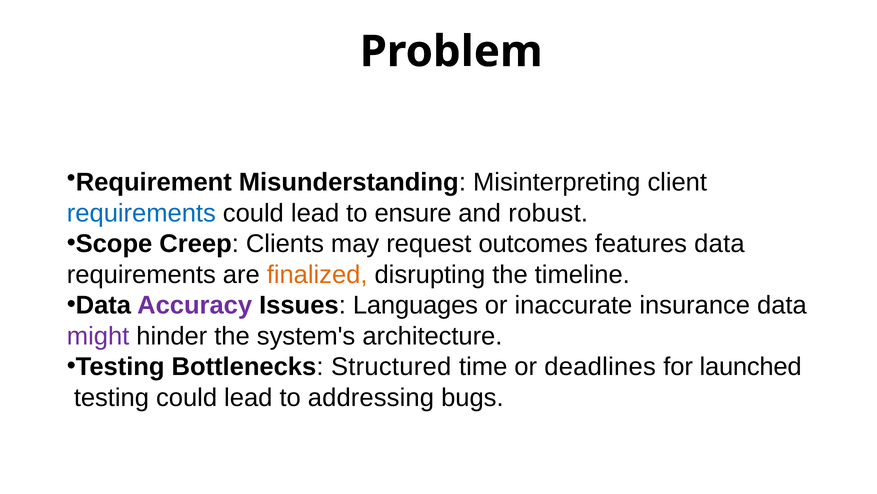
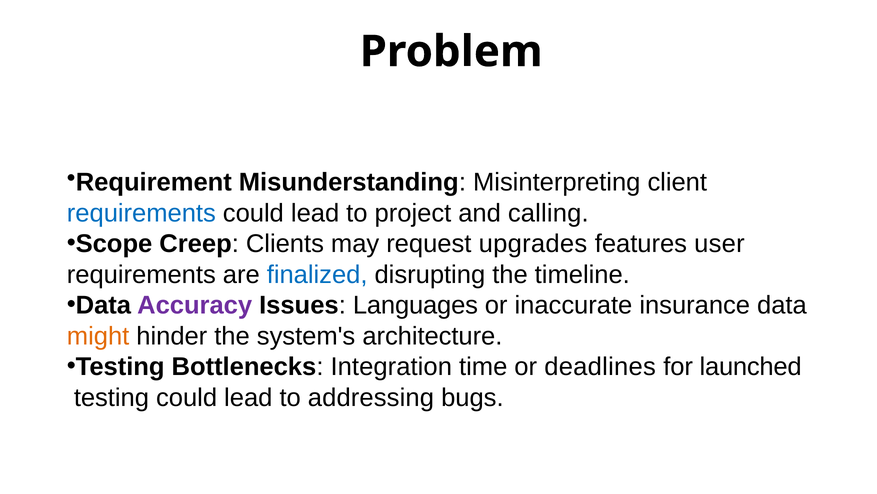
ensure: ensure -> project (413, 213)
robust: robust -> calling (548, 213)
outcomes: outcomes -> upgrades (533, 244)
features data: data -> user (719, 244)
finalized colour: orange -> blue (317, 274)
might colour: purple -> orange (98, 336)
Structured: Structured -> Integration (391, 366)
